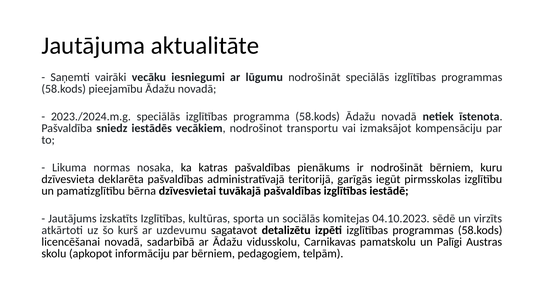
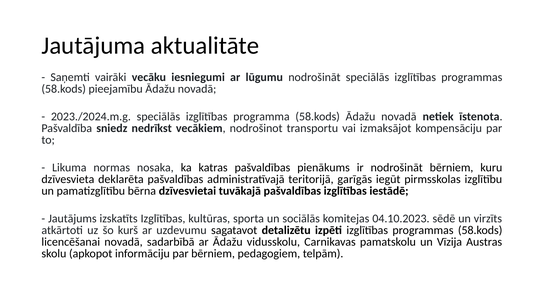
iestādēs: iestādēs -> nedrīkst (152, 128)
Palīgi: Palīgi -> Vīzija (449, 242)
